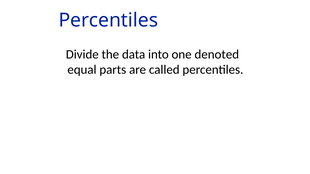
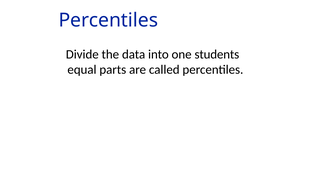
denoted: denoted -> students (217, 54)
